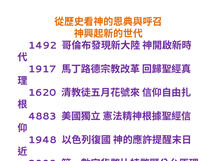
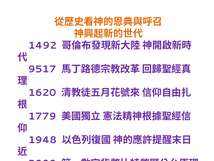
1917: 1917 -> 9517 (42, 69)
4883: 4883 -> 1779 (42, 116)
